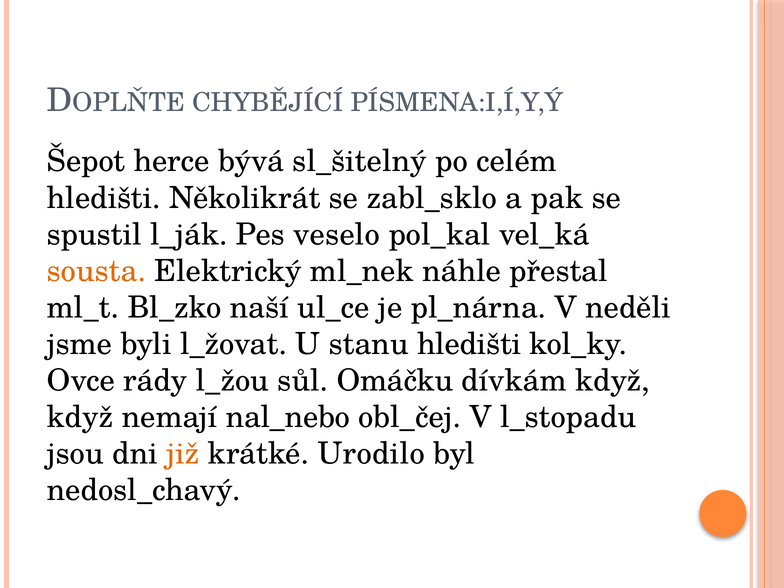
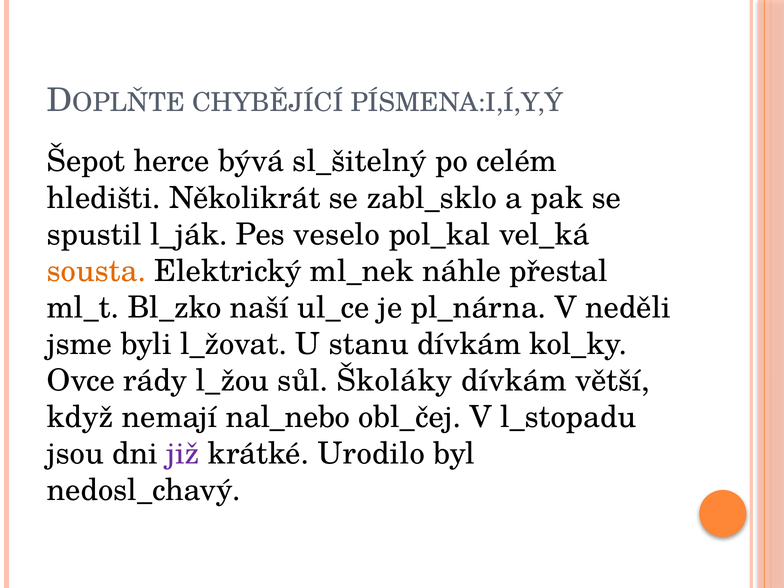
stanu hledišti: hledišti -> dívkám (469, 344)
Omáčku: Omáčku -> Školáky (395, 381)
dívkám když: když -> větší (613, 381)
již colour: orange -> purple (183, 454)
